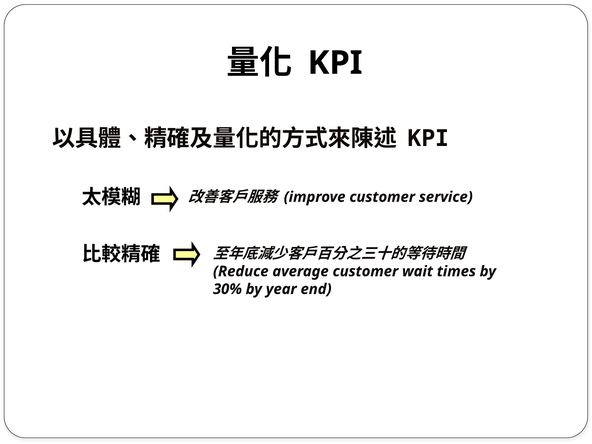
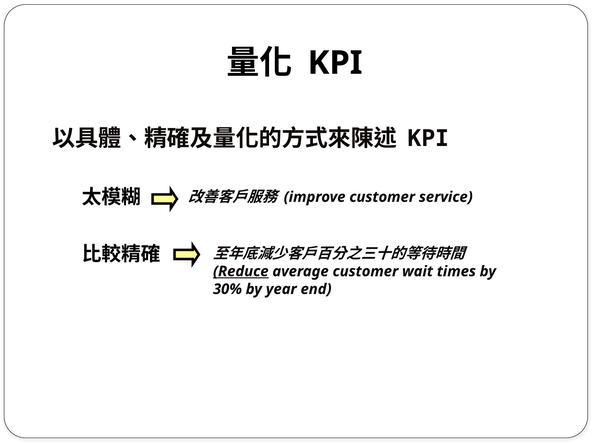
Reduce underline: none -> present (241, 271)
